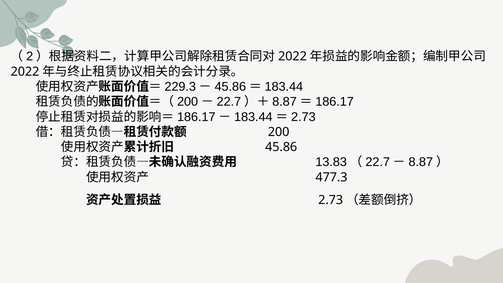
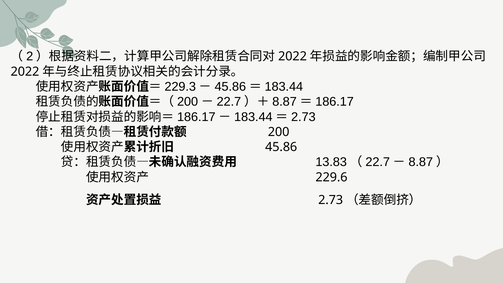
477.3: 477.3 -> 229.6 (331, 177)
